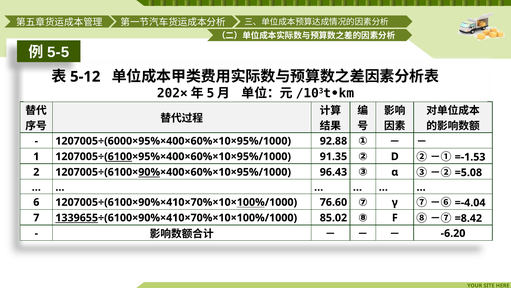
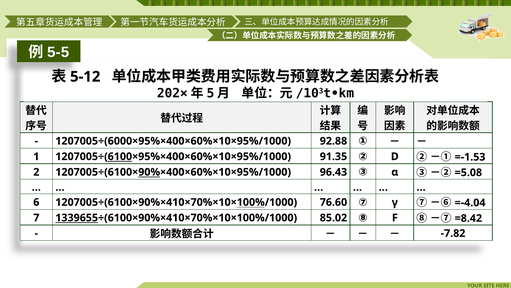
-6.20: -6.20 -> -7.82 (453, 233)
